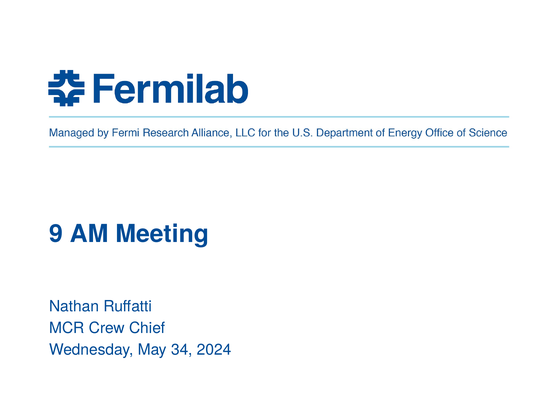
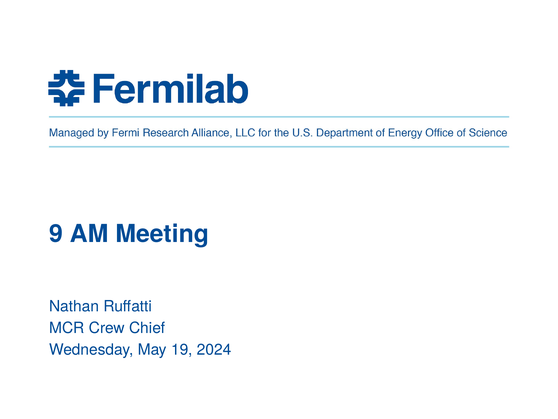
34: 34 -> 19 (182, 349)
